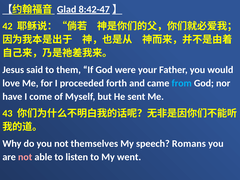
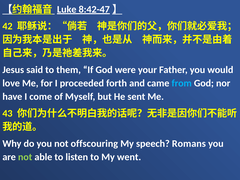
Glad: Glad -> Luke (67, 9)
themselves: themselves -> offscouring (94, 144)
not colour: pink -> light green (25, 157)
